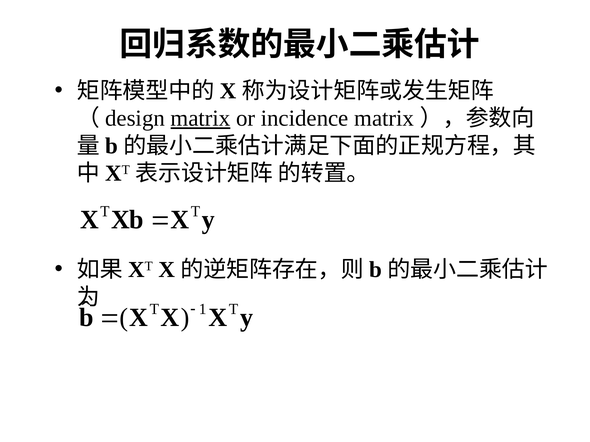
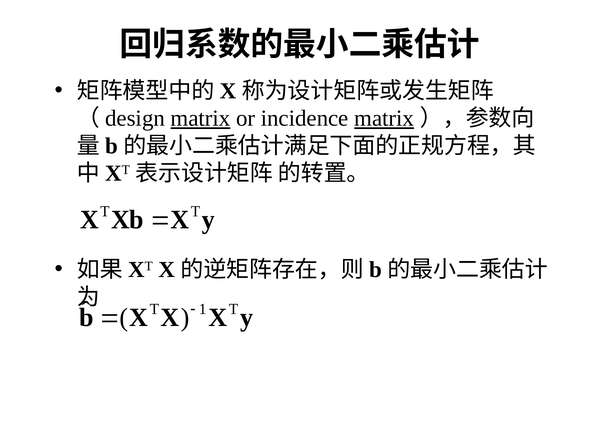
matrix underline: none -> present (384, 118)
